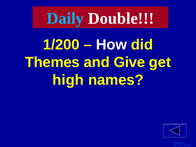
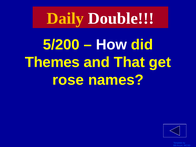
Daily colour: light blue -> yellow (65, 18)
1/200: 1/200 -> 5/200 (61, 45)
Give: Give -> That (129, 62)
high: high -> rose (68, 80)
